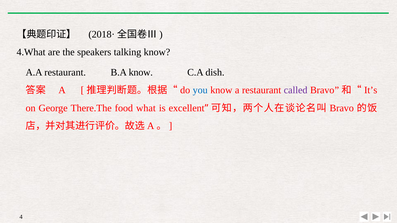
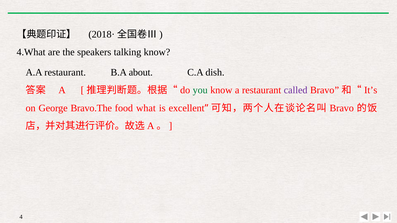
B.A know: know -> about (141, 72)
you colour: blue -> green (200, 90)
There.The: There.The -> Bravo.The (91, 108)
